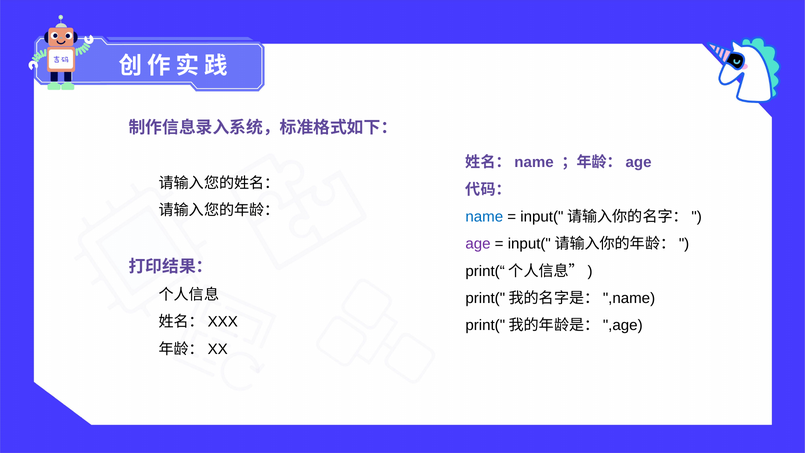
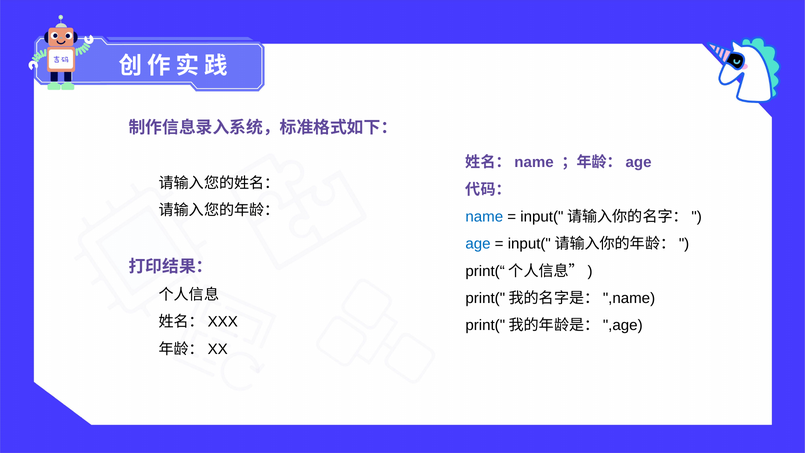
age colour: purple -> blue (478, 244)
